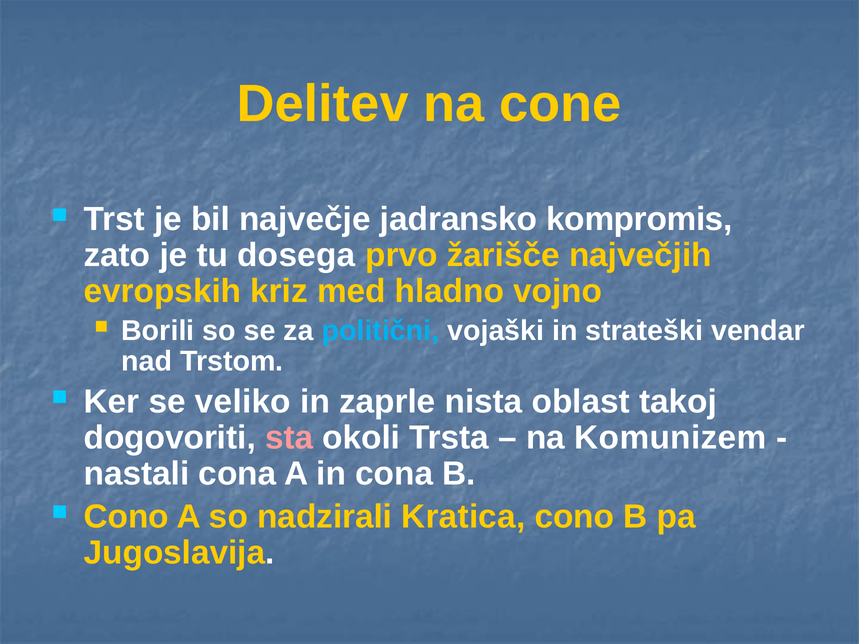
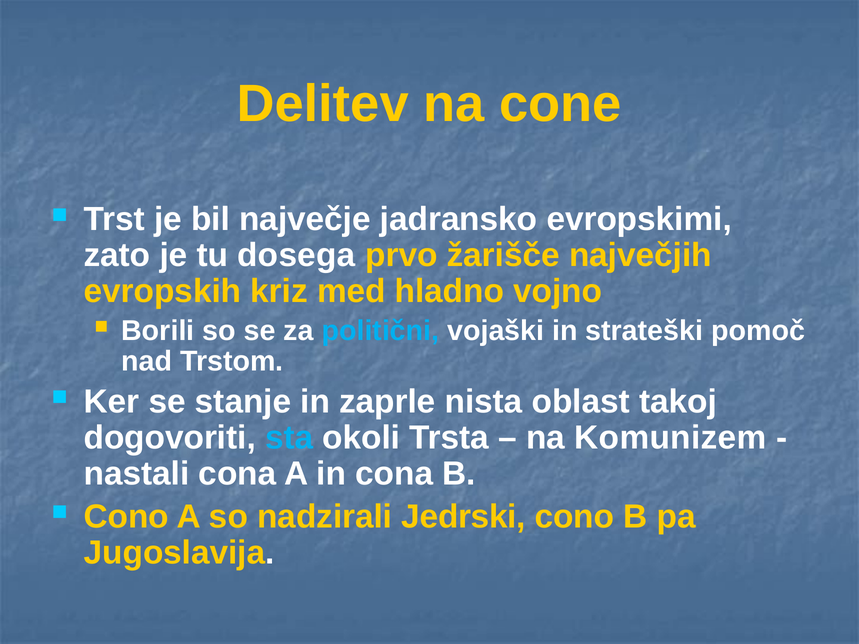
kompromis: kompromis -> evropskimi (639, 219)
vendar: vendar -> pomoč (758, 331)
veliko: veliko -> stanje (243, 402)
sta colour: pink -> light blue (289, 438)
Kratica: Kratica -> Jedrski (464, 517)
